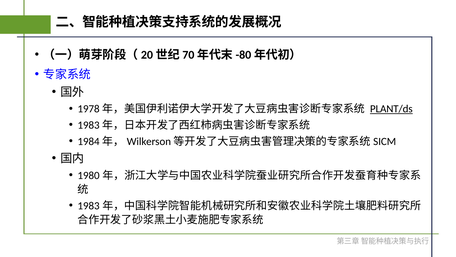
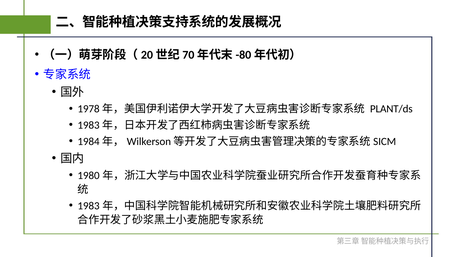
PLANT/ds underline: present -> none (391, 109)
